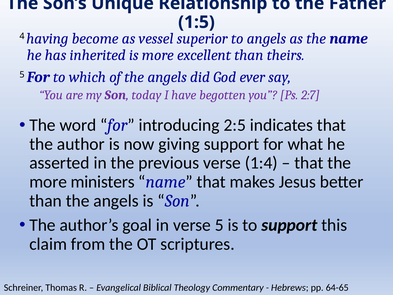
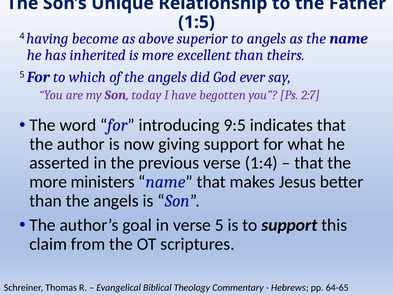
vessel: vessel -> above (156, 39)
2:5: 2:5 -> 9:5 (235, 125)
